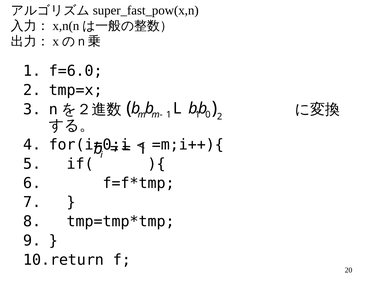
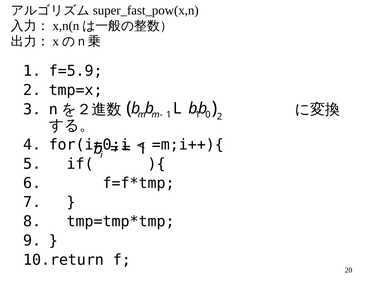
f=6.0: f=6.0 -> f=5.9 (76, 71)
